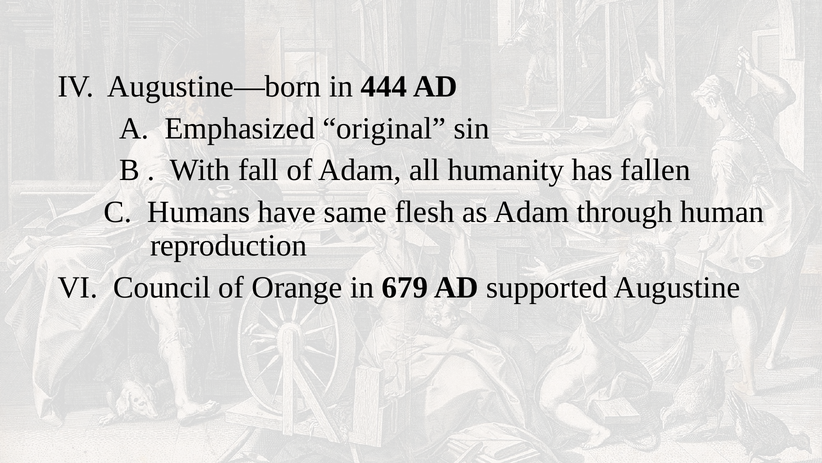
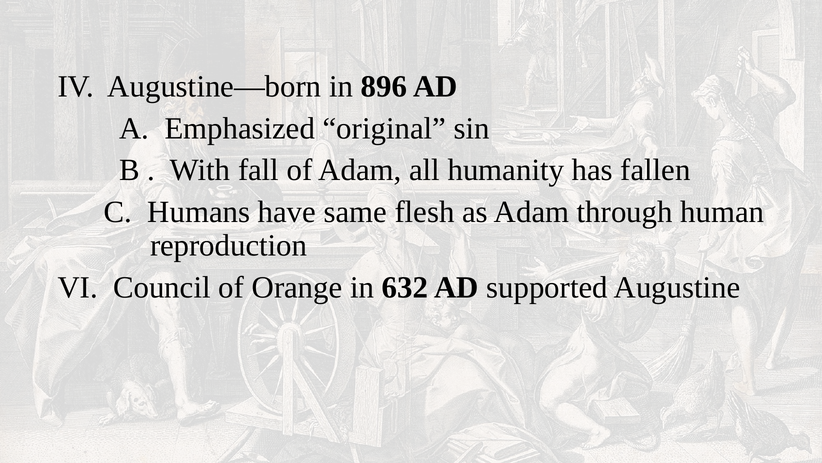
444: 444 -> 896 (384, 86)
679: 679 -> 632 (405, 287)
